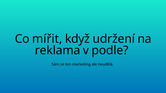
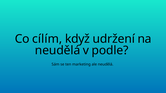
mířit: mířit -> cílím (47, 39)
reklama: reklama -> neudělá (58, 51)
